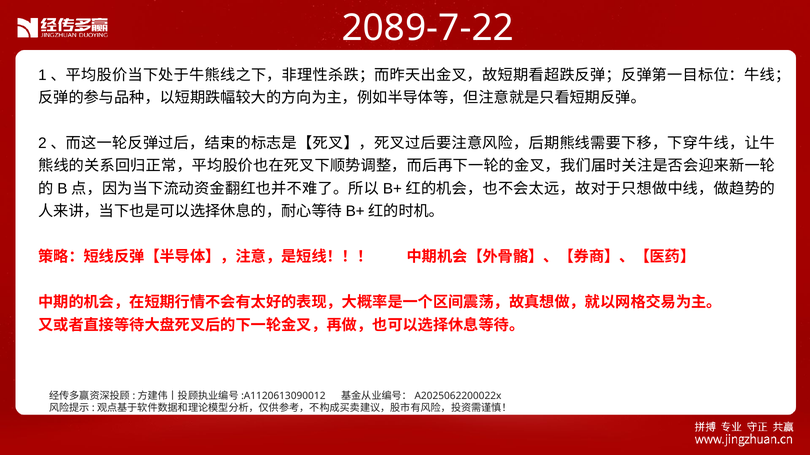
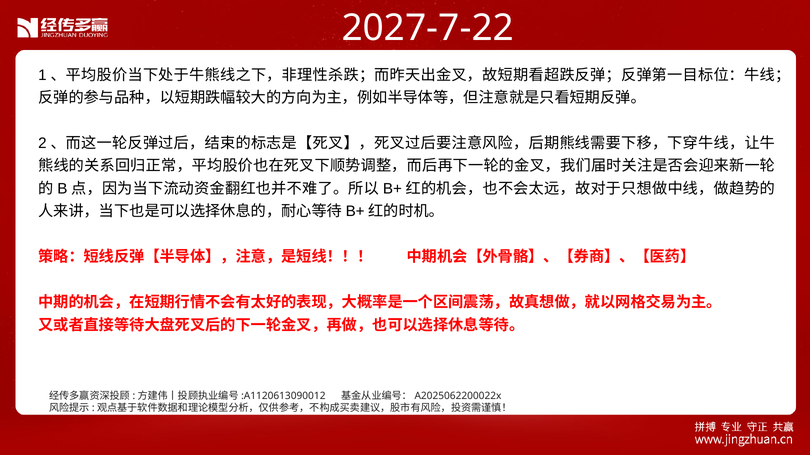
2089-7-22: 2089-7-22 -> 2027-7-22 (428, 28)
